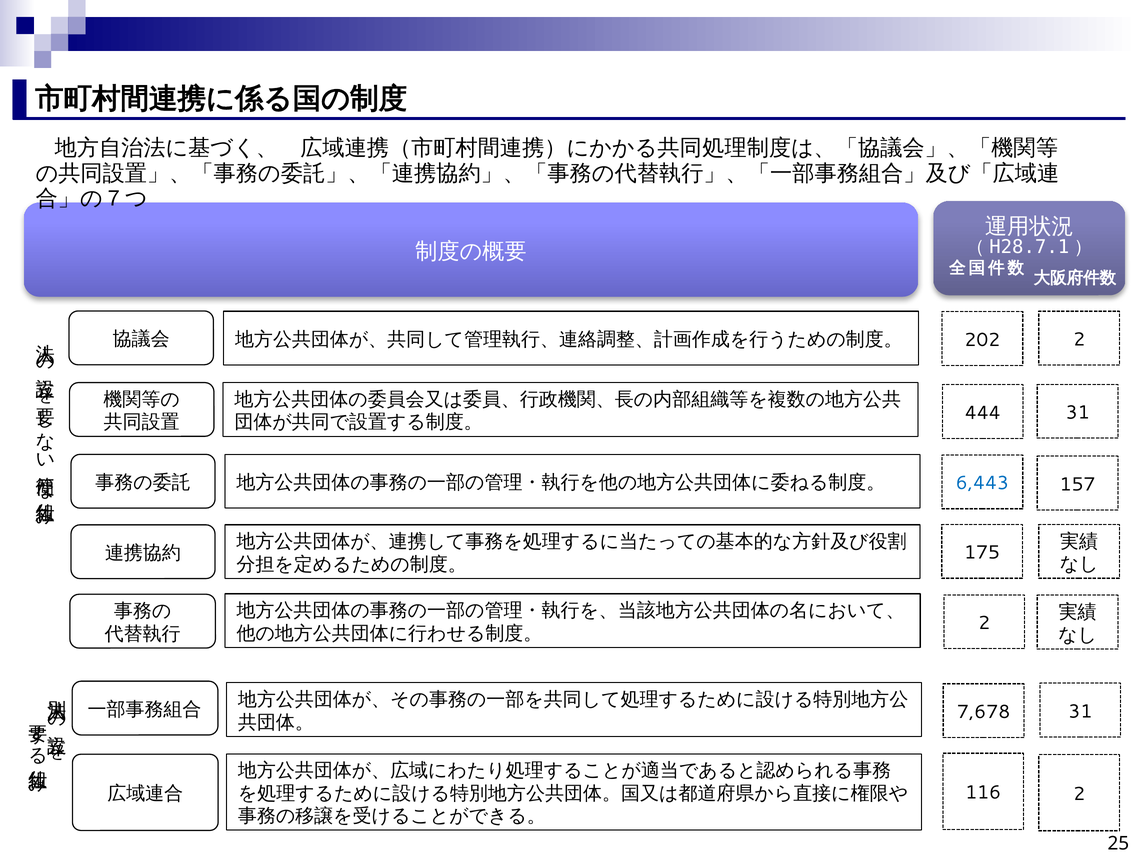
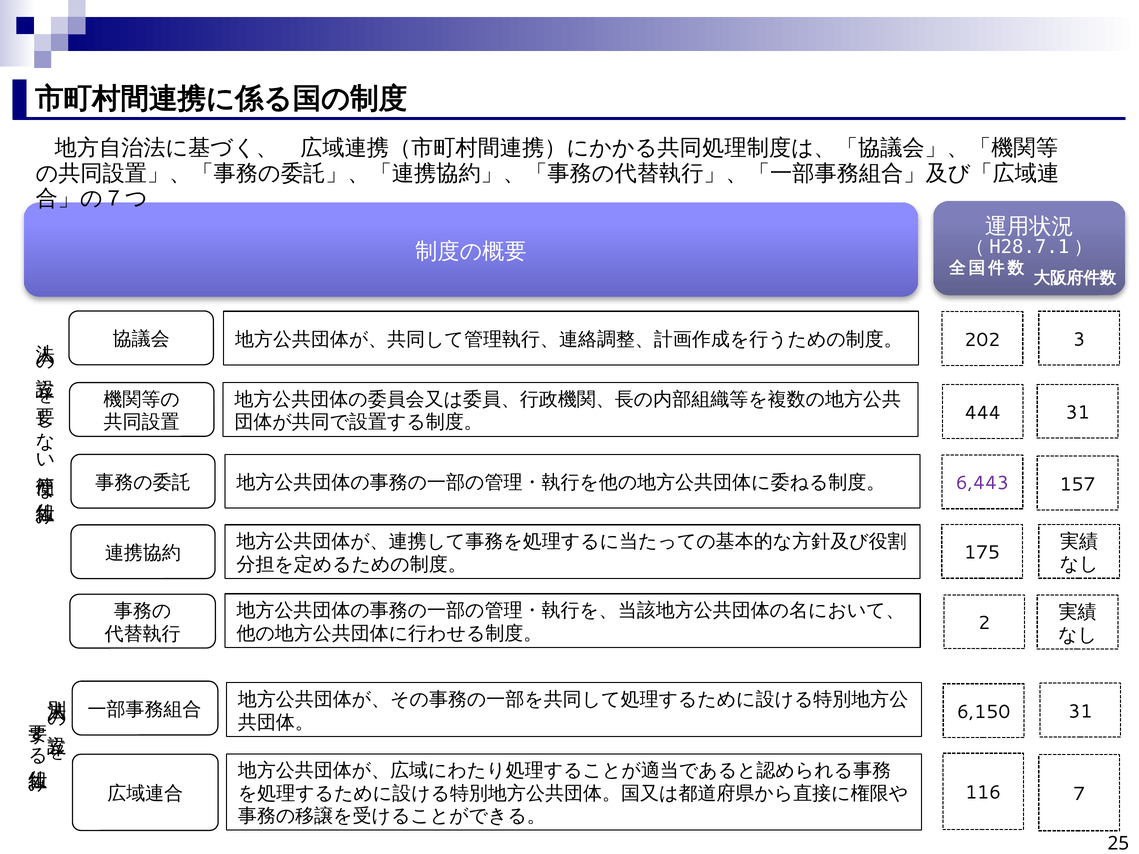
202 2: 2 -> 3 (1079, 340)
6,443 colour: blue -> purple (982, 483)
7,678: 7,678 -> 6,150 (984, 712)
116 2: 2 -> 7 (1079, 794)
